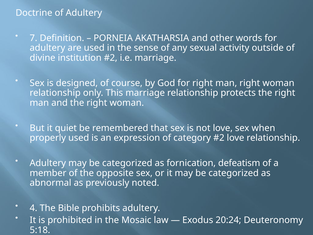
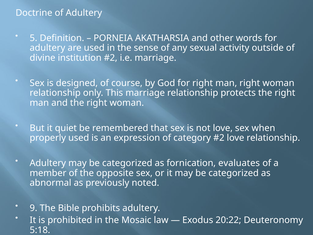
7: 7 -> 5 (34, 38)
defeatism: defeatism -> evaluates (239, 163)
4: 4 -> 9 (34, 208)
20:24: 20:24 -> 20:22 (228, 220)
